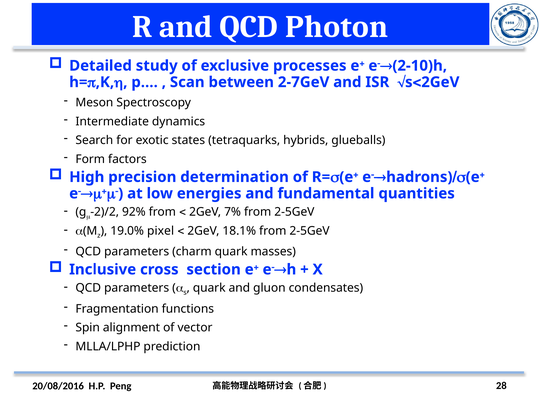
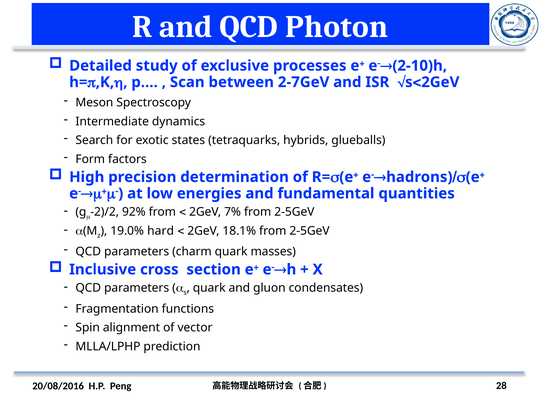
pixel: pixel -> hard (161, 231)
